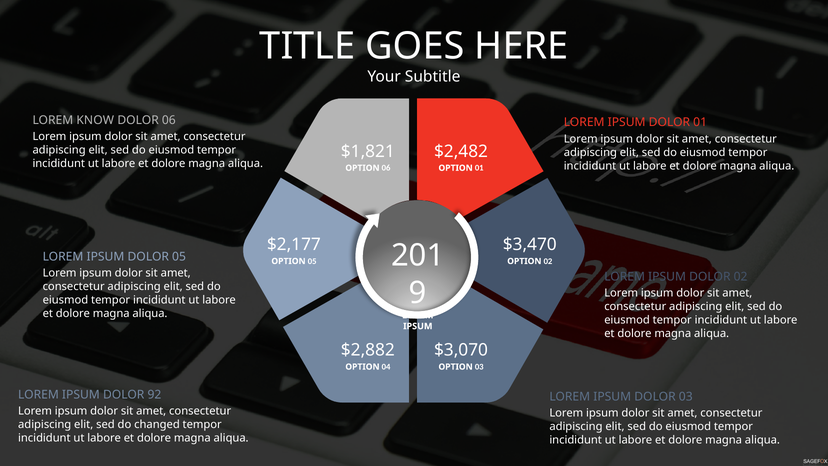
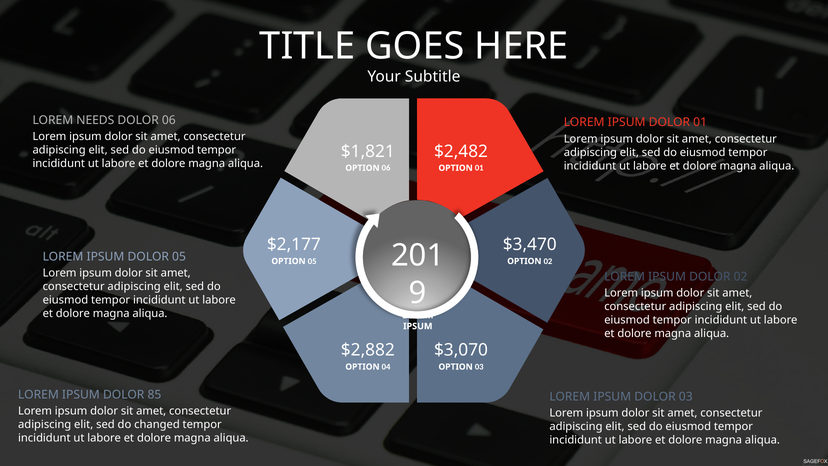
KNOW: KNOW -> NEEDS (95, 120)
92: 92 -> 85 (154, 394)
